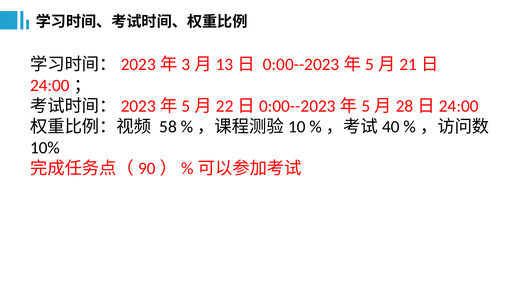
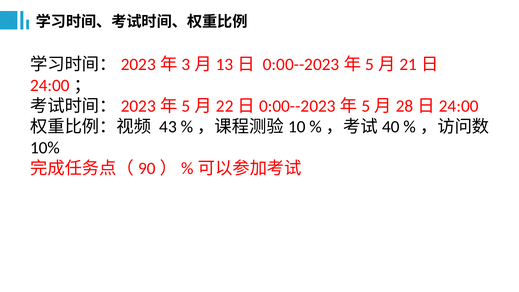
58: 58 -> 43 (168, 127)
